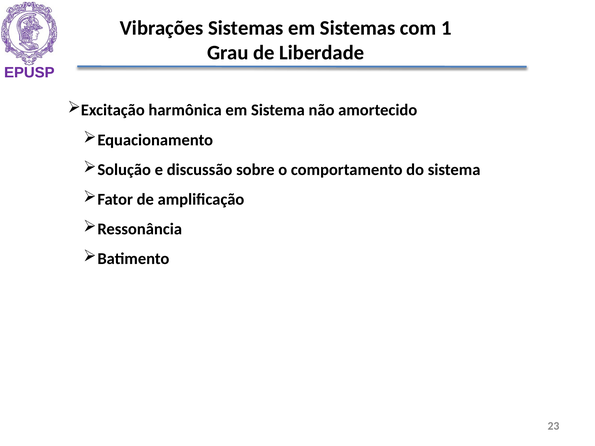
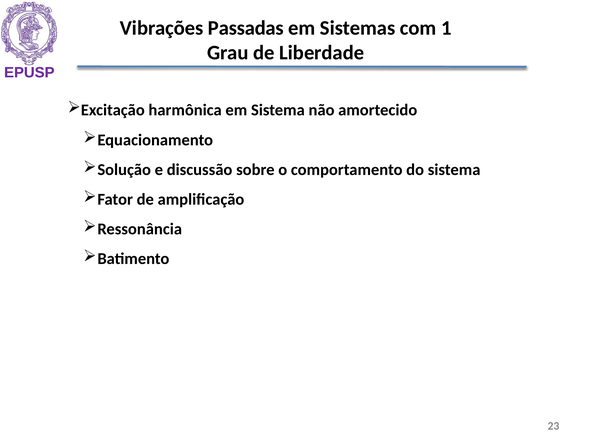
Vibrações Sistemas: Sistemas -> Passadas (246, 28)
